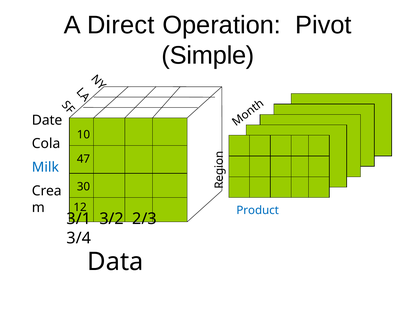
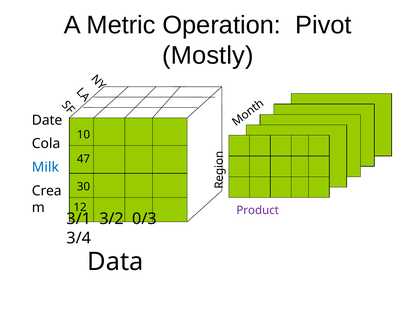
Direct: Direct -> Metric (121, 25)
Simple: Simple -> Mostly (208, 56)
Product colour: blue -> purple (258, 210)
2/3: 2/3 -> 0/3 (144, 219)
